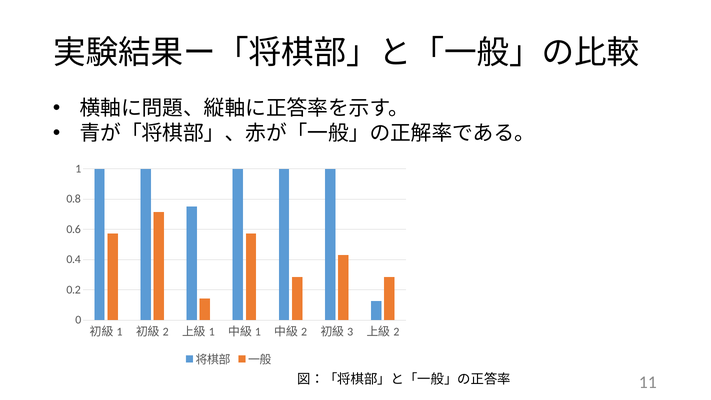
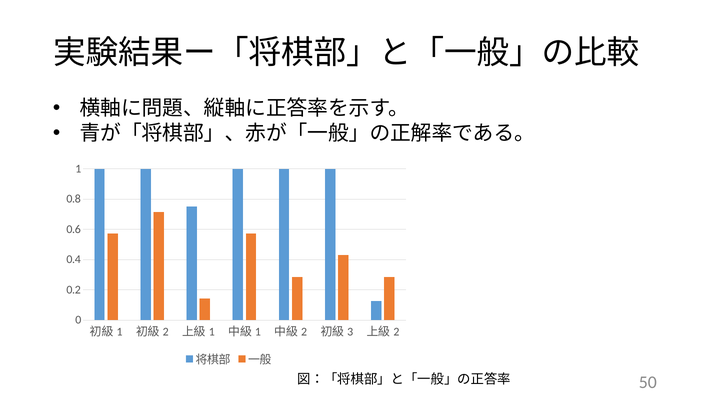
11: 11 -> 50 (648, 382)
